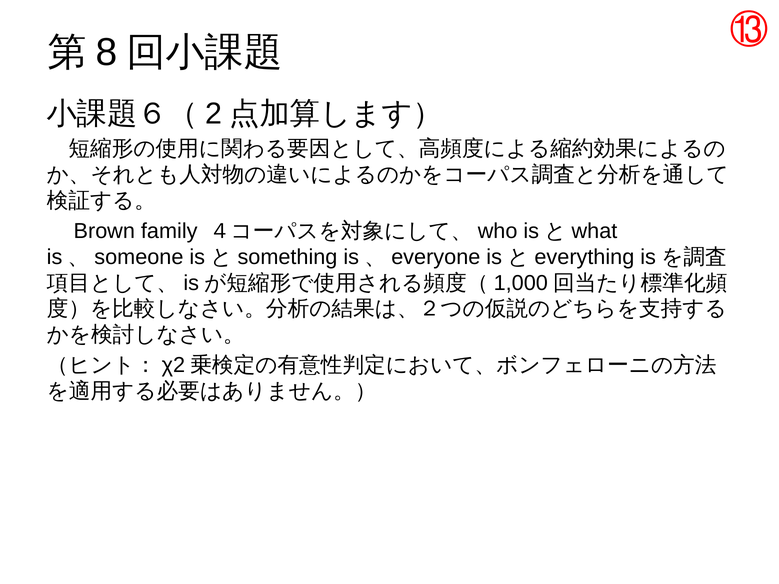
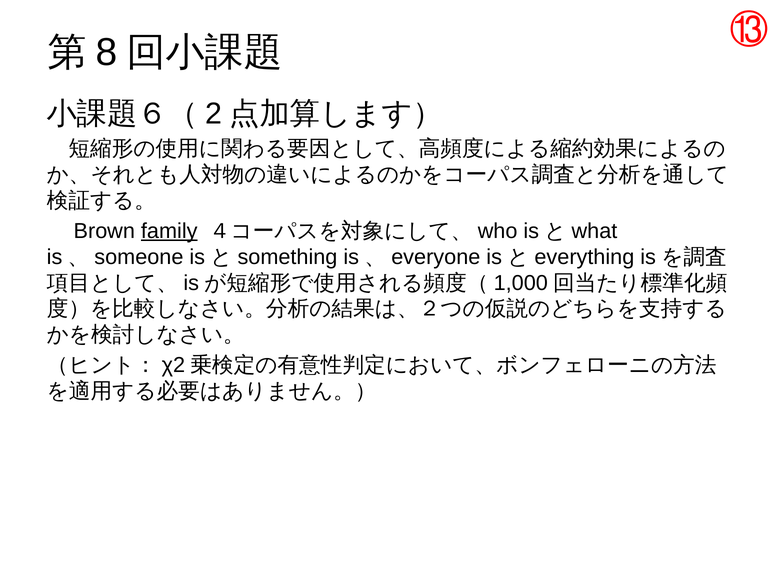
family underline: none -> present (169, 231)
